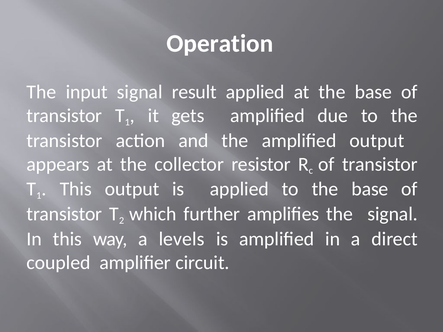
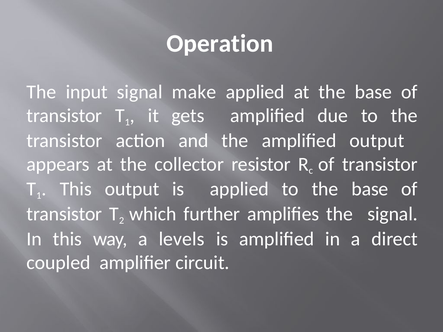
result: result -> make (194, 92)
